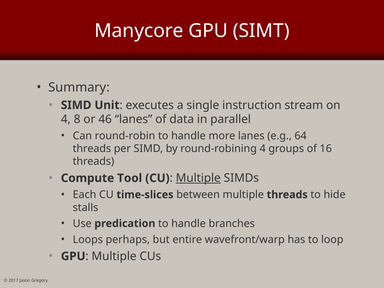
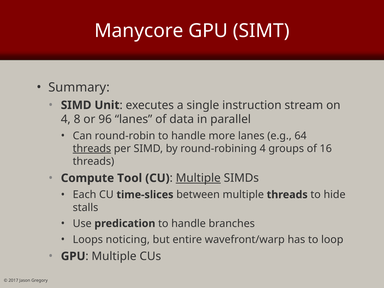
46: 46 -> 96 (105, 119)
threads underline: none -> present (92, 149)
perhaps: perhaps -> noticing (128, 240)
